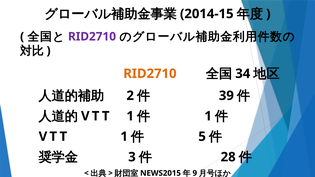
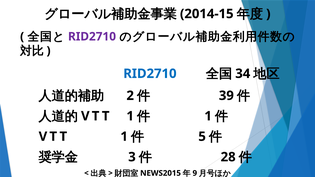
RID2710 colour: orange -> blue (150, 74)
